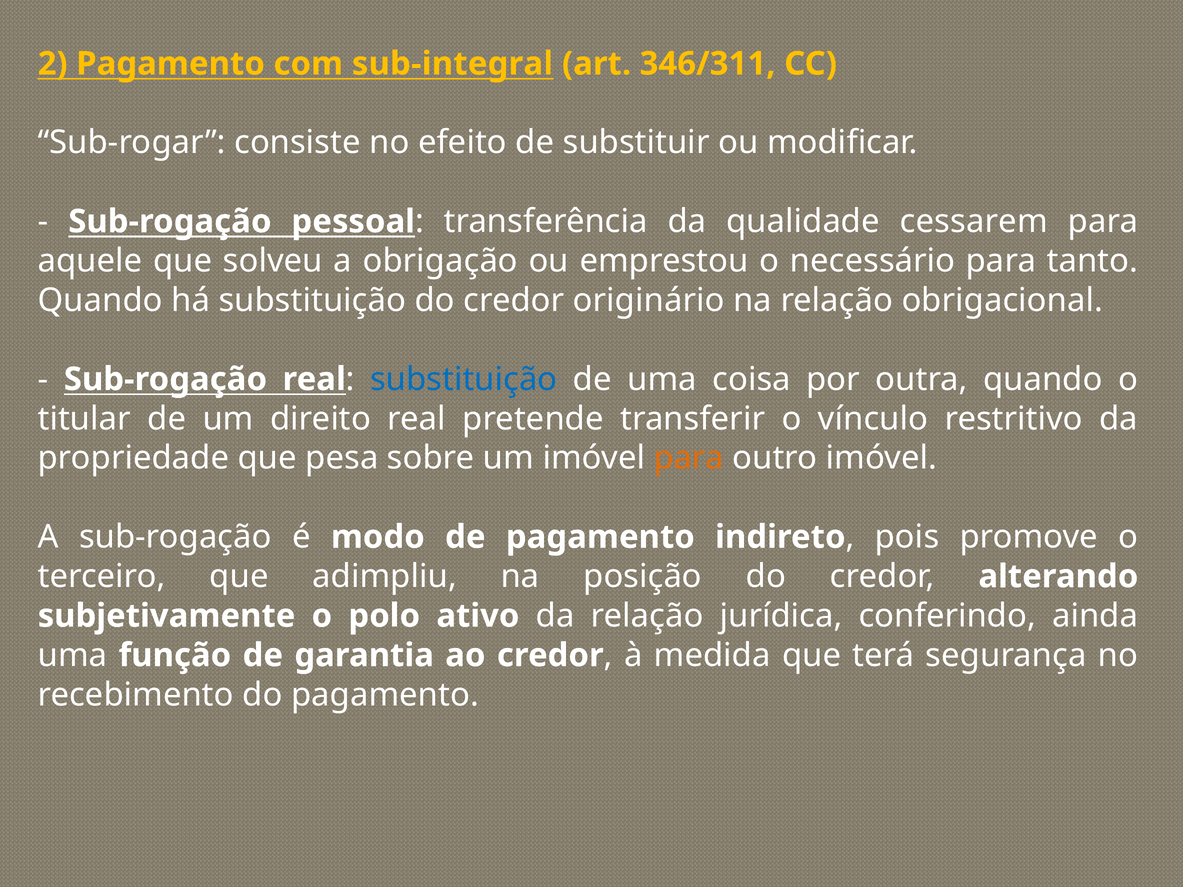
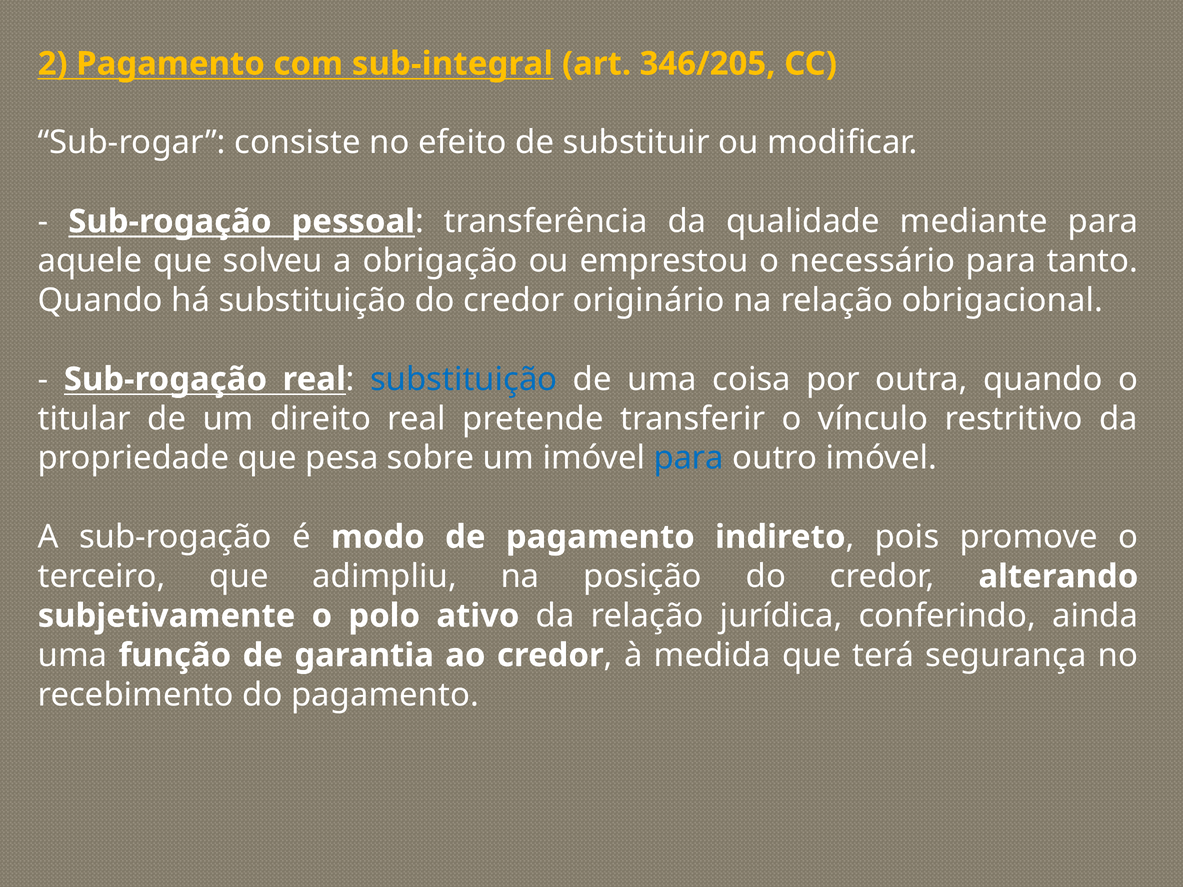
346/311: 346/311 -> 346/205 (708, 64)
cessarem: cessarem -> mediante (974, 222)
para colour: orange -> blue (689, 458)
